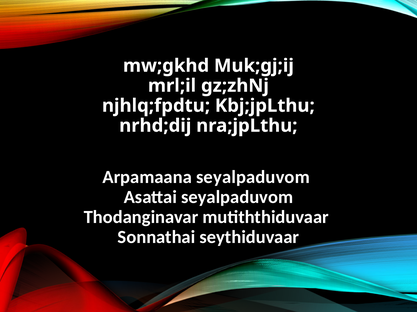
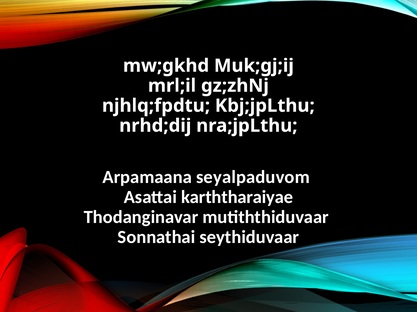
Asattai seyalpaduvom: seyalpaduvom -> karththaraiyae (237, 198)
